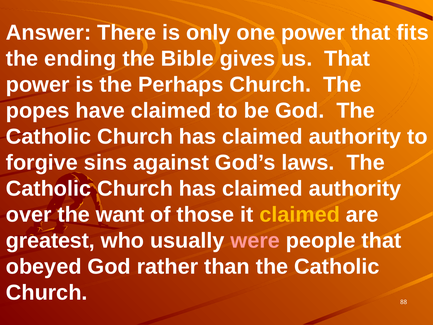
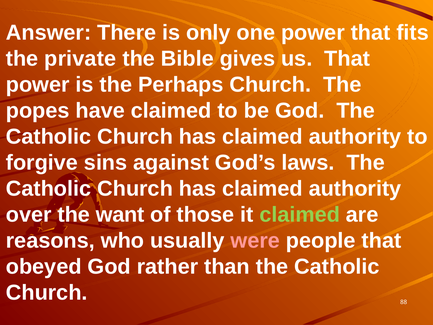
ending: ending -> private (80, 59)
claimed colour: yellow -> light green (300, 214)
greatest: greatest -> reasons (50, 240)
